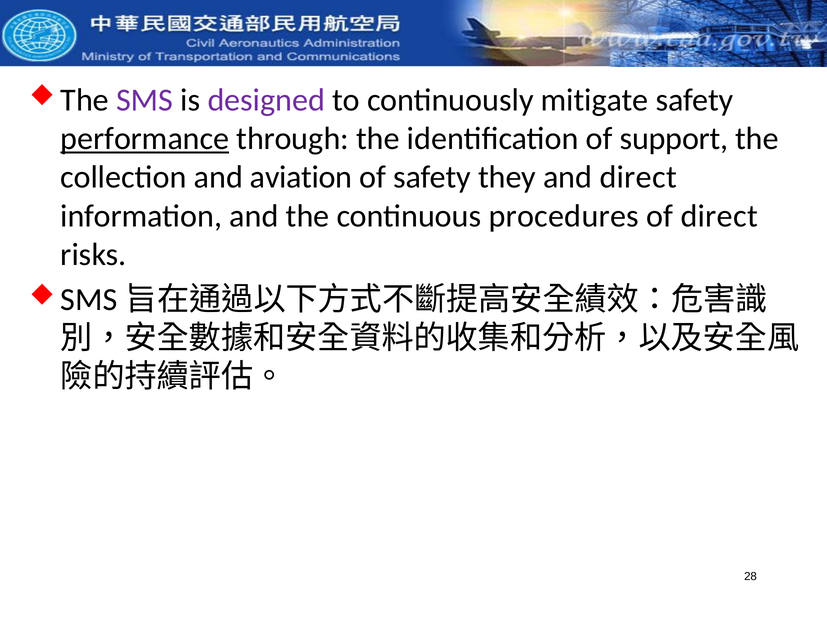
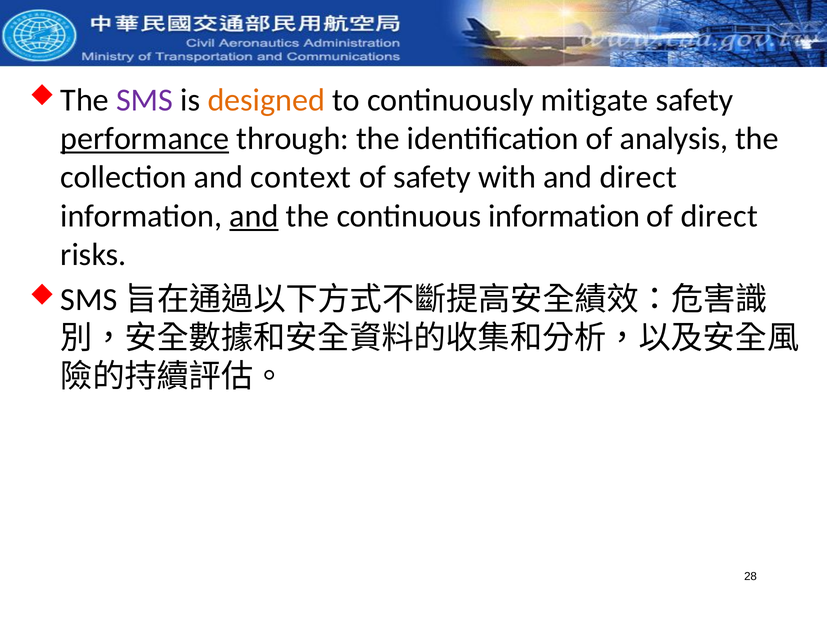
designed colour: purple -> orange (266, 100)
support: support -> analysis (674, 139)
aviation: aviation -> context (301, 177)
they: they -> with (507, 177)
and underline: none -> present (254, 216)
continuous procedures: procedures -> information (564, 216)
